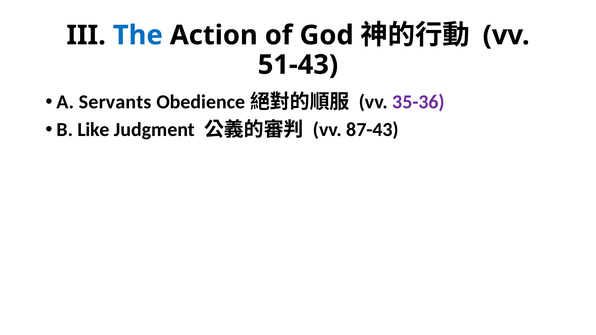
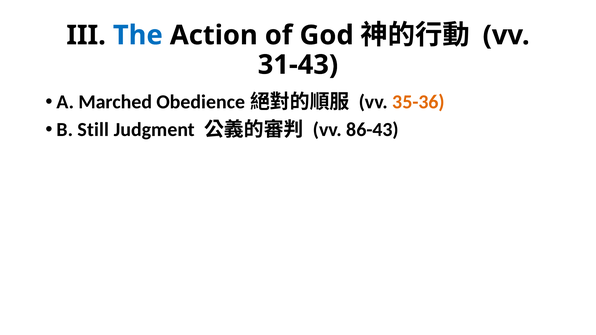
51-43: 51-43 -> 31-43 (298, 65)
Servants: Servants -> Marched (115, 102)
35-36 colour: purple -> orange (419, 102)
Like: Like -> Still (93, 130)
87-43: 87-43 -> 86-43 (373, 130)
